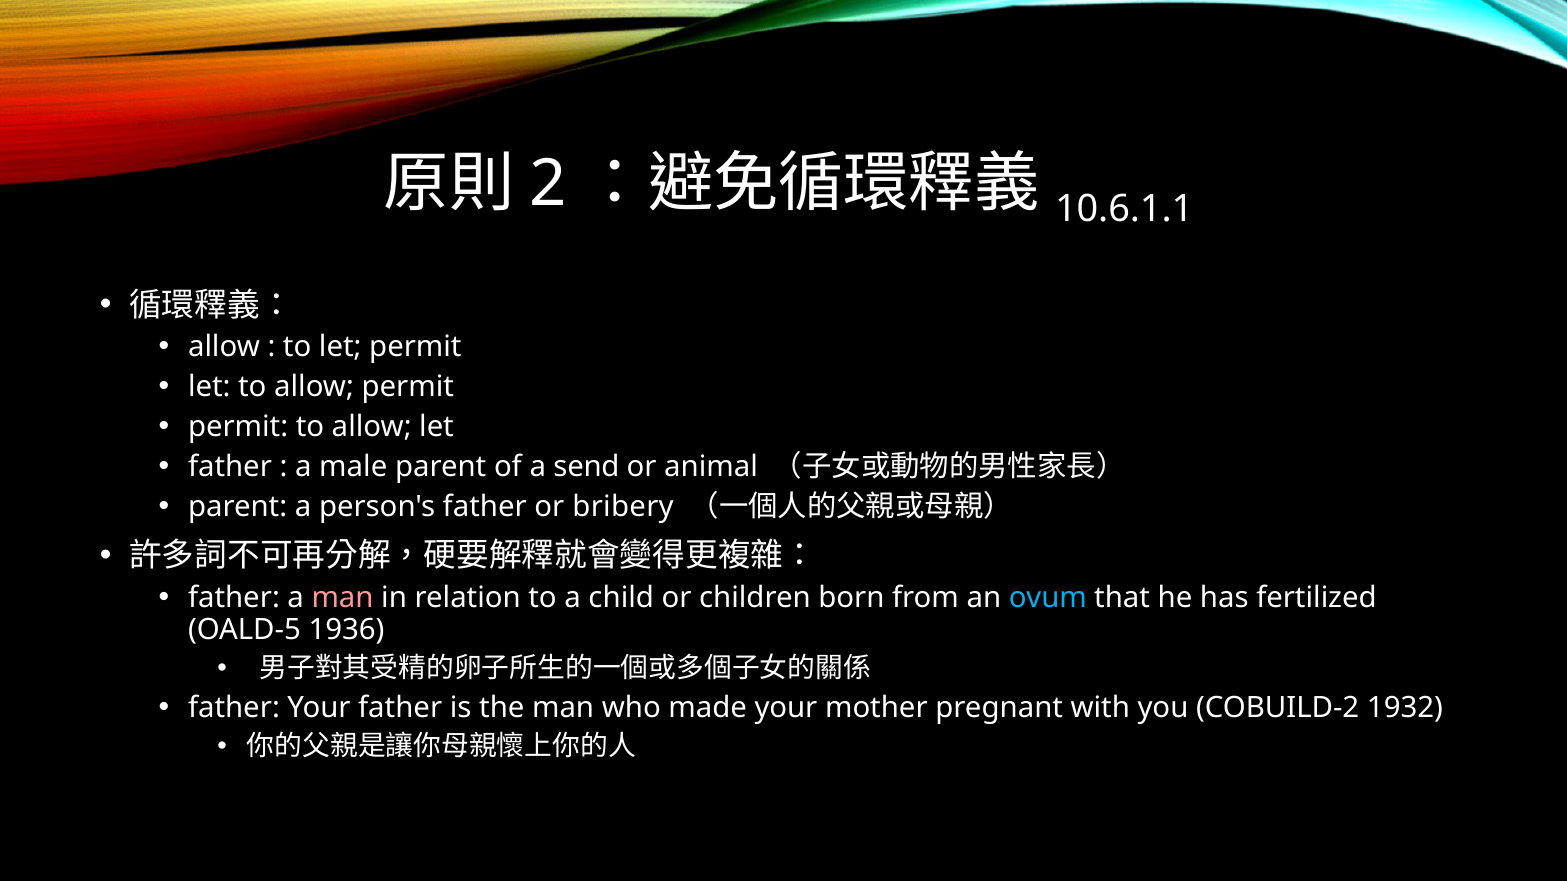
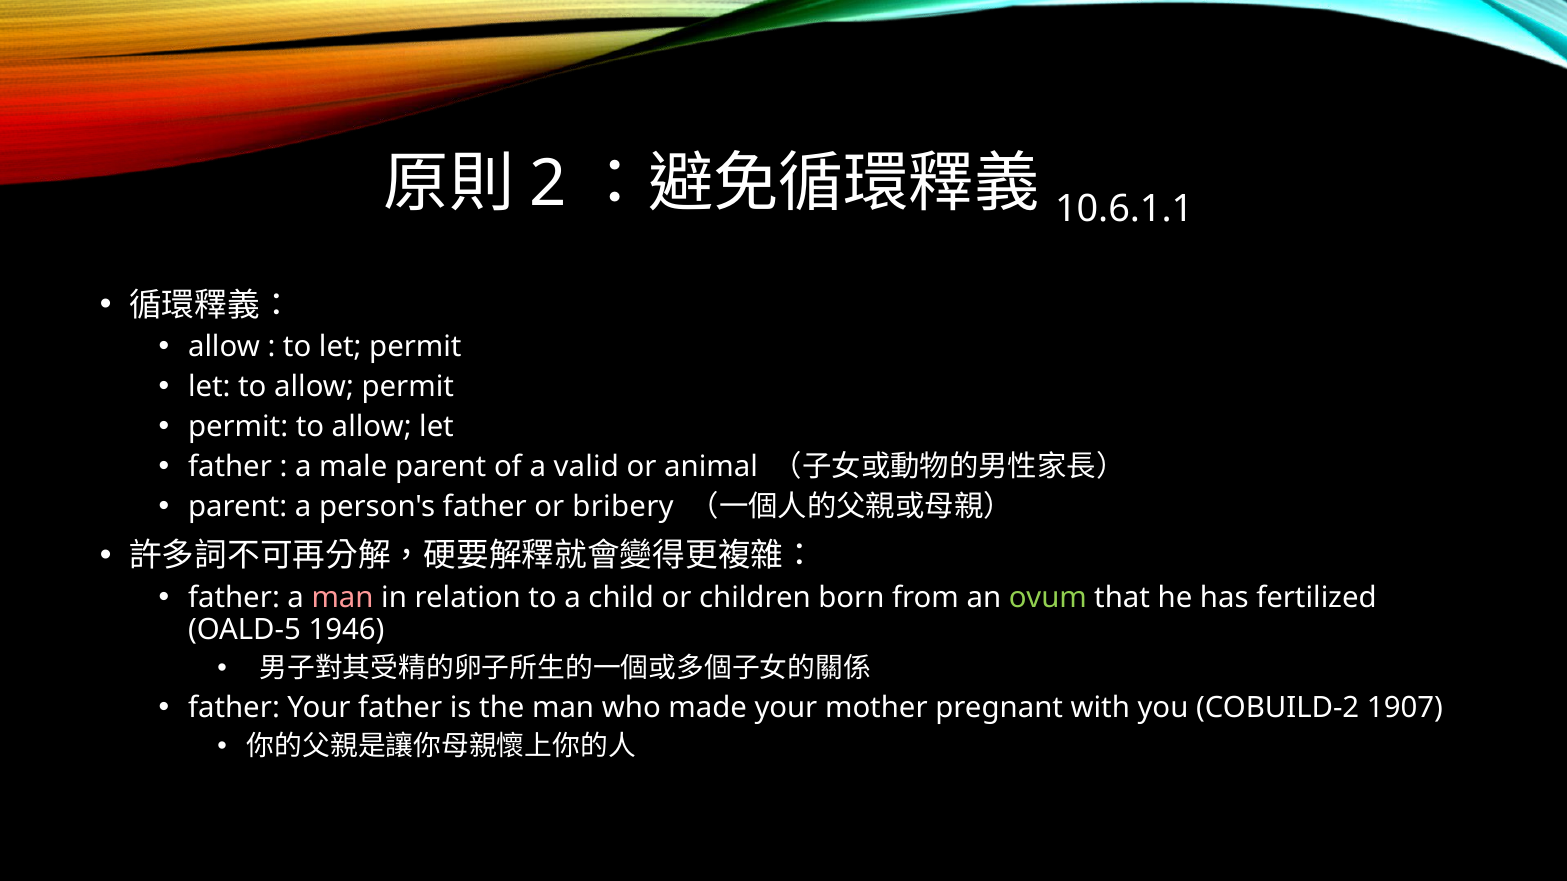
send: send -> valid (586, 467)
ovum colour: light blue -> light green (1048, 598)
1936: 1936 -> 1946 (347, 630)
1932: 1932 -> 1907 (1405, 708)
